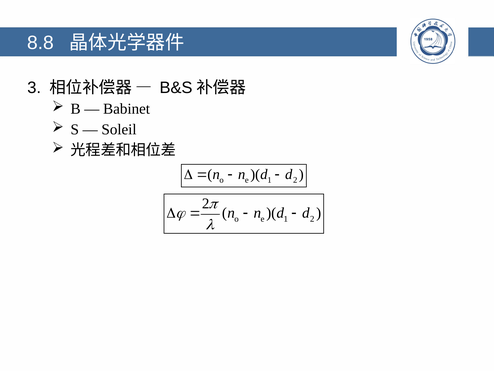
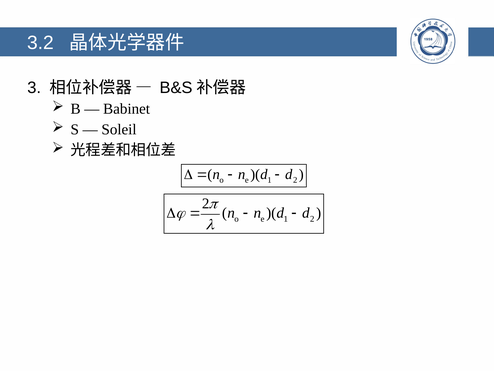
8.8: 8.8 -> 3.2 (41, 43)
